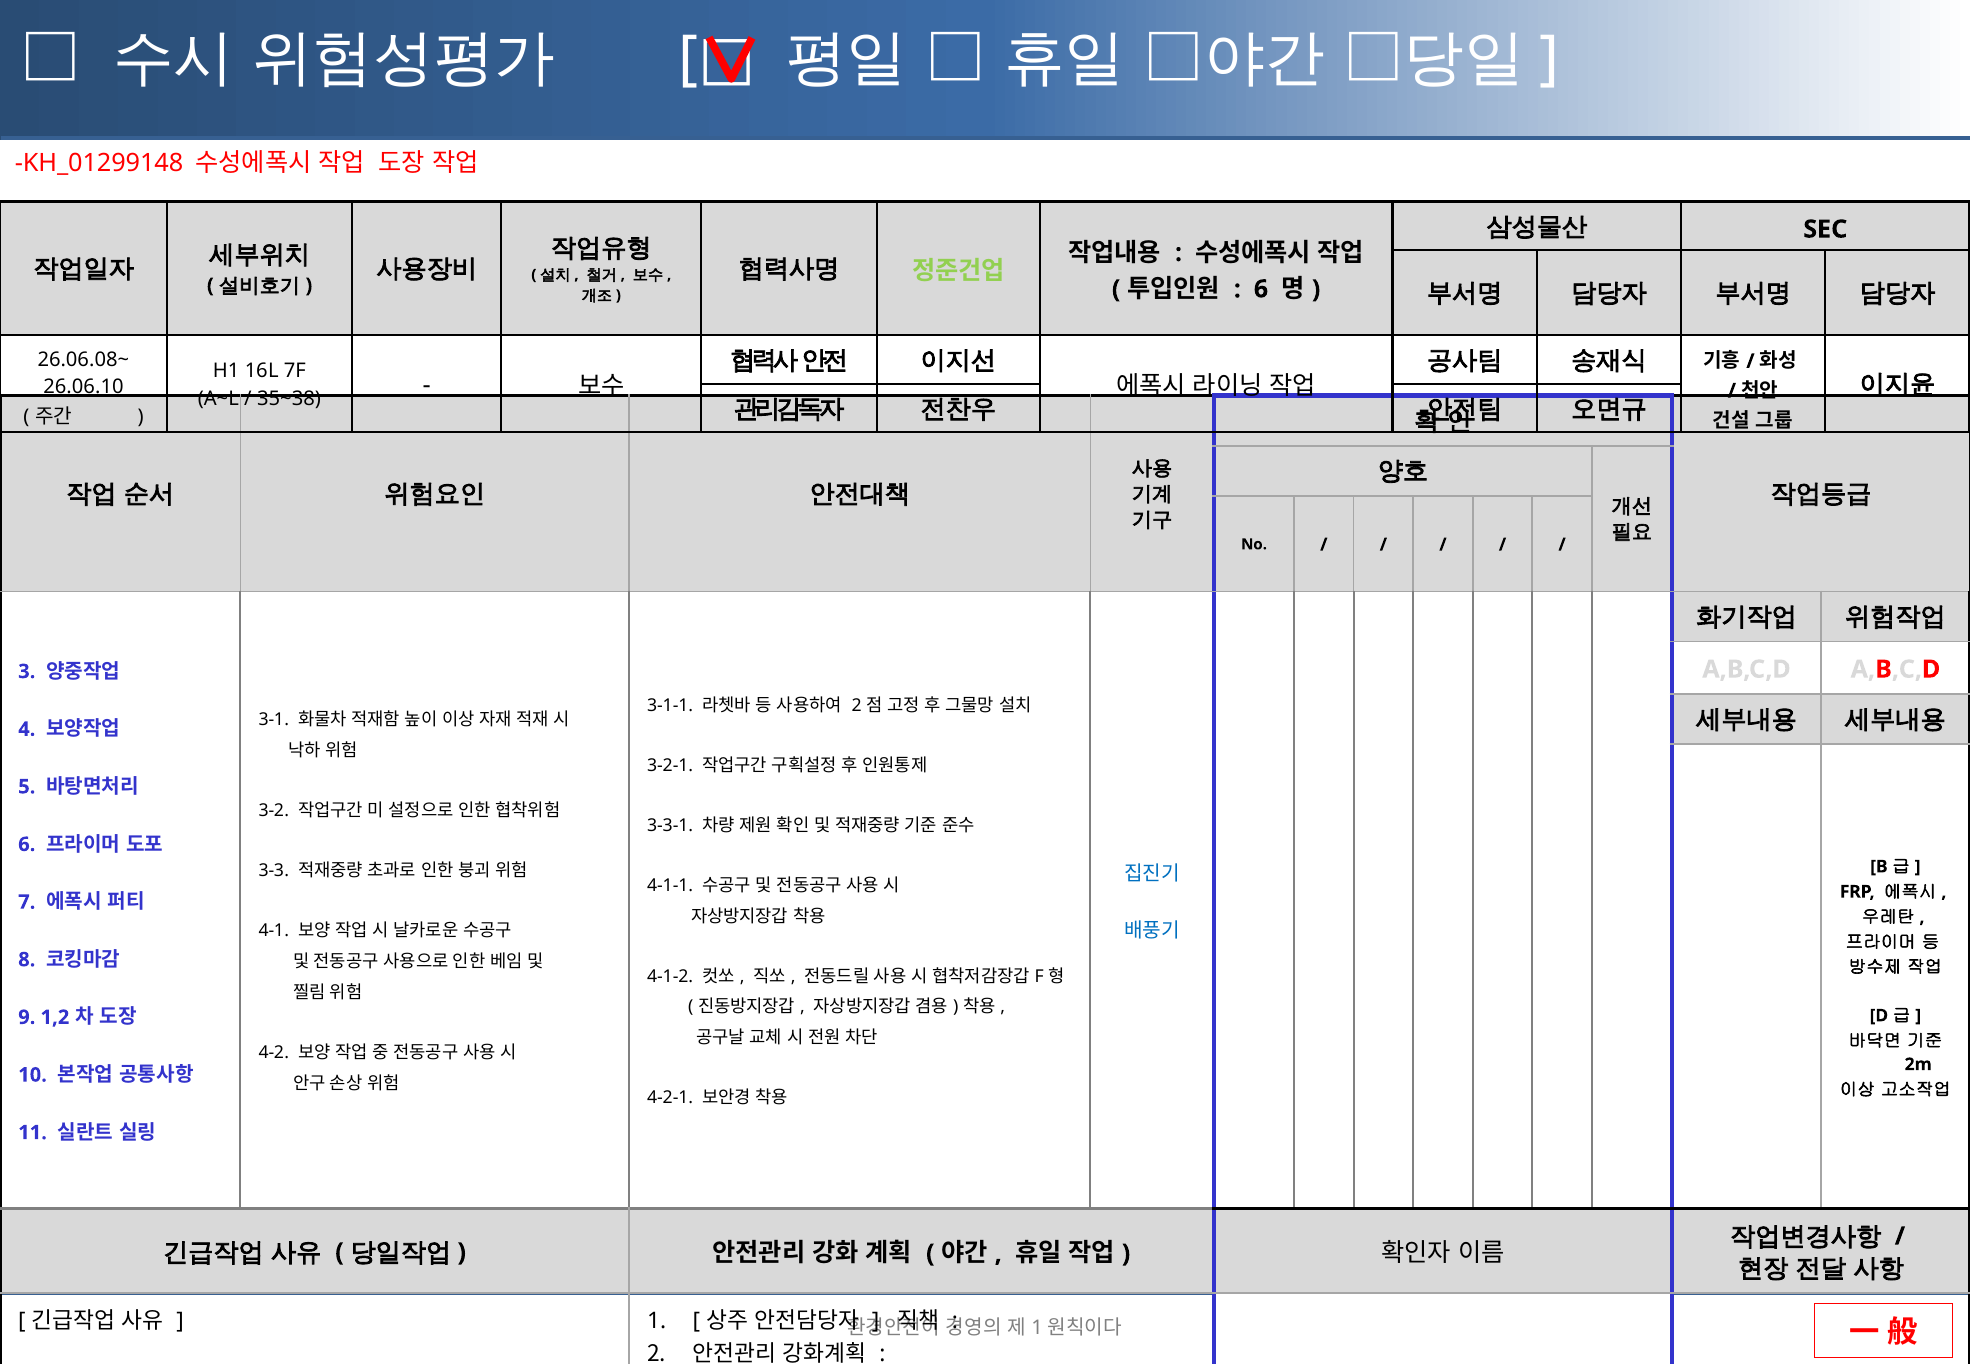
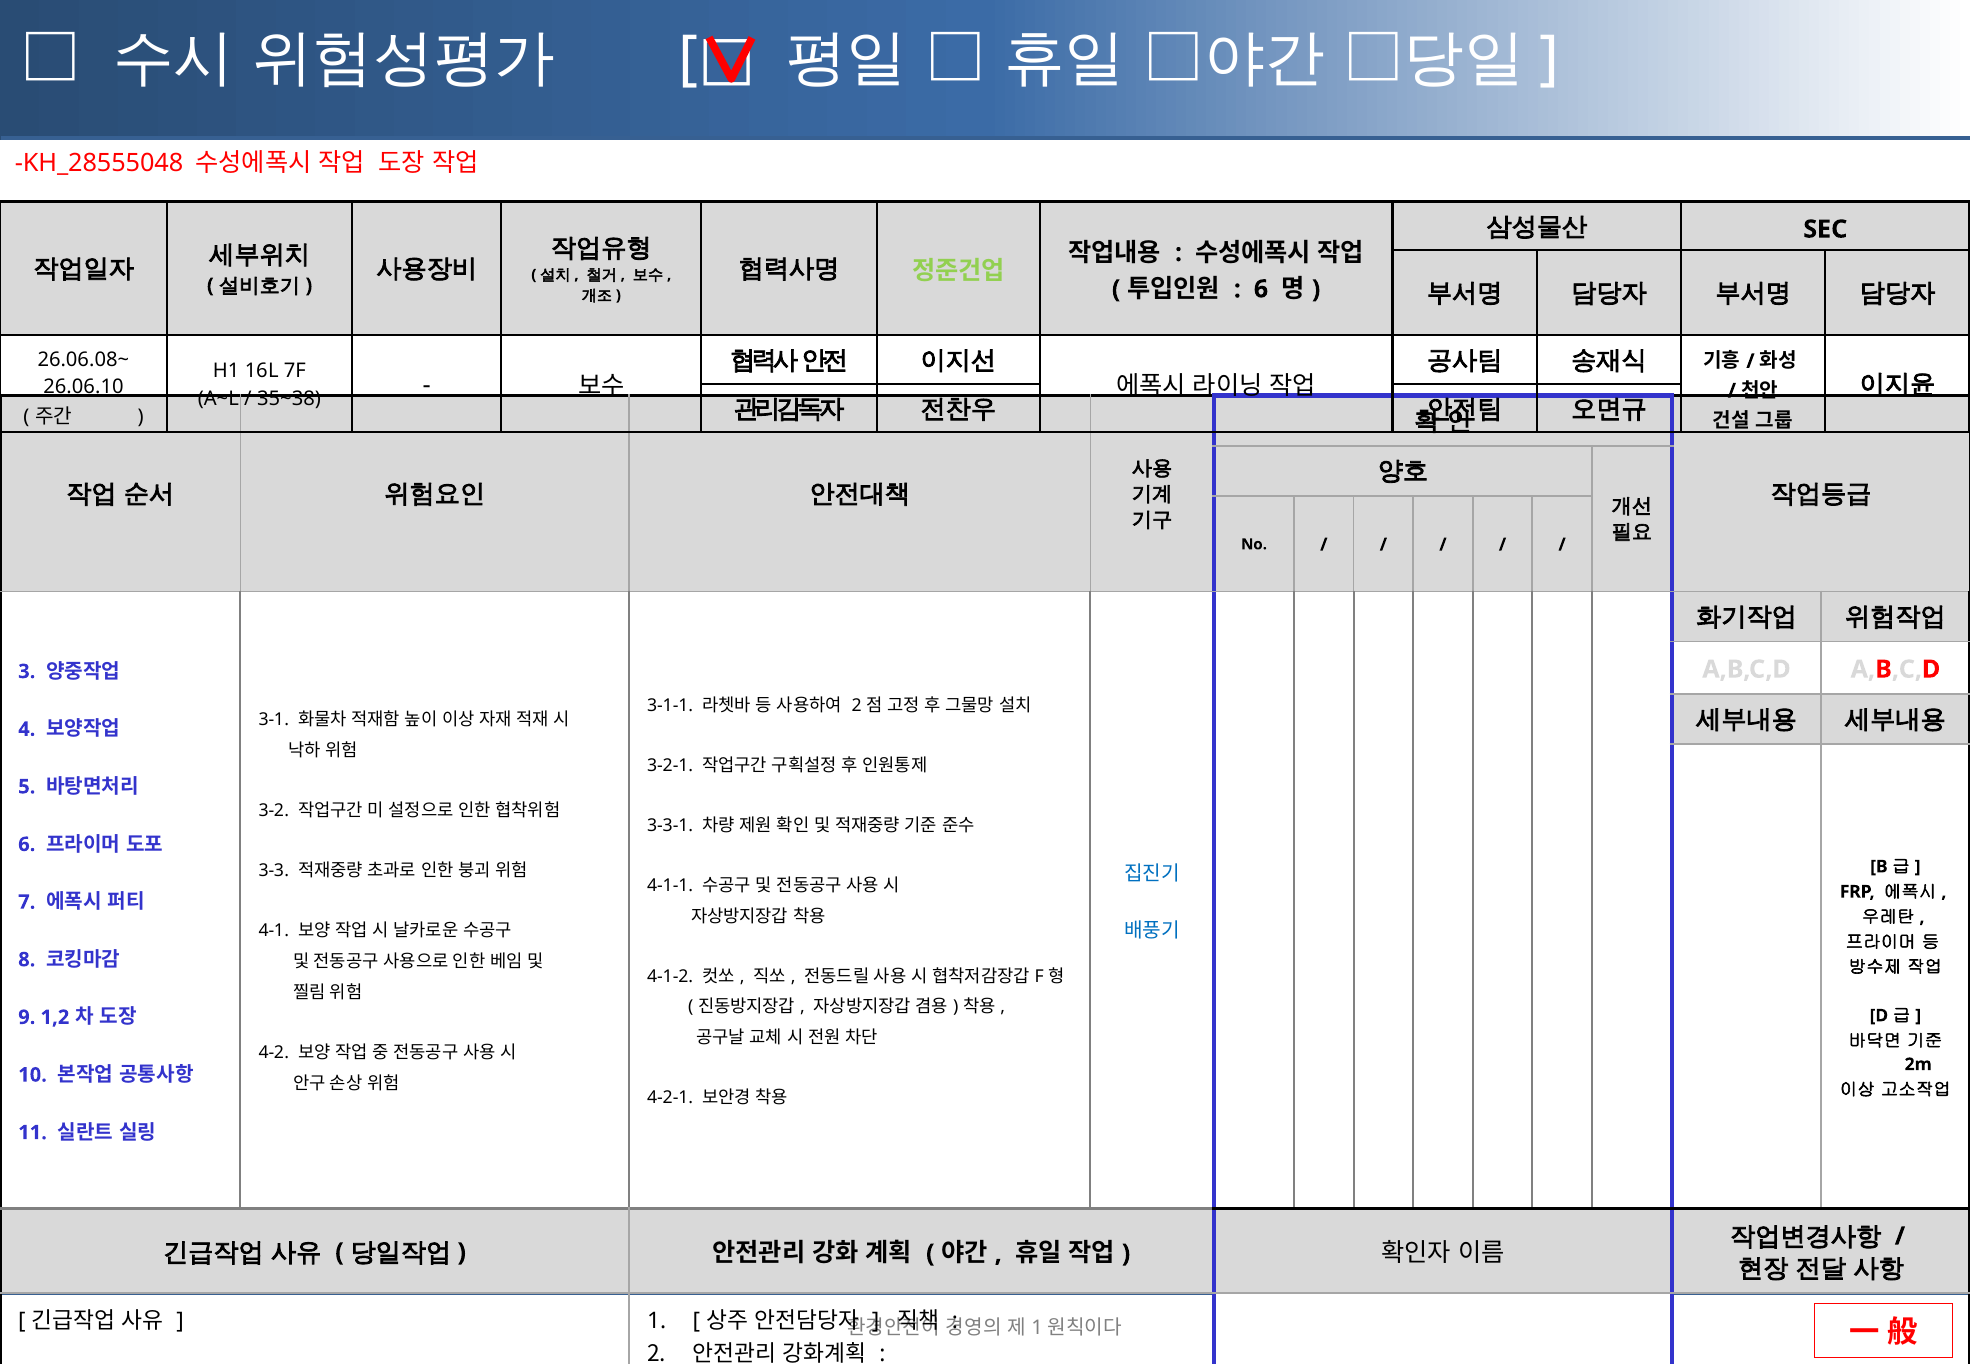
KH_01299148: KH_01299148 -> KH_28555048 (99, 164)
